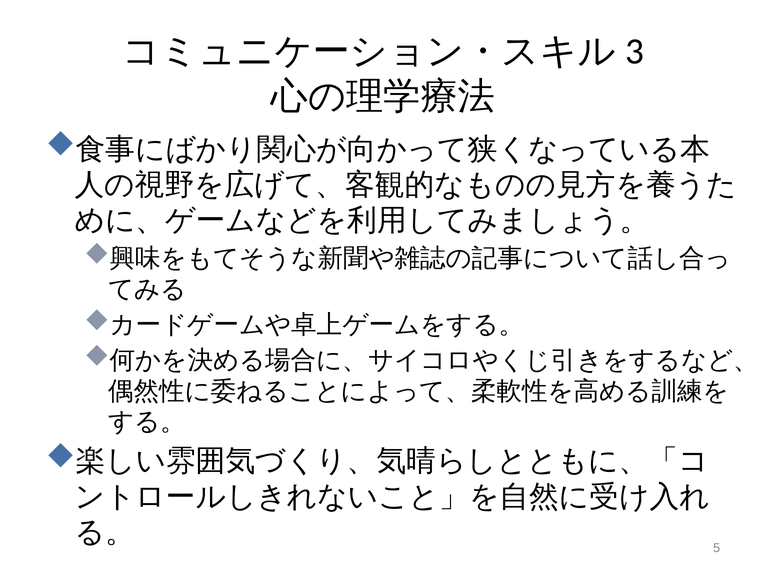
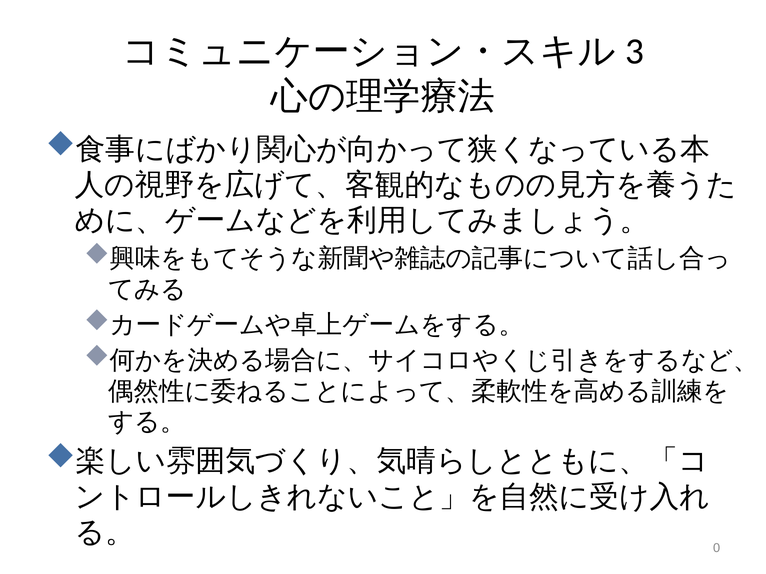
5: 5 -> 0 (717, 549)
